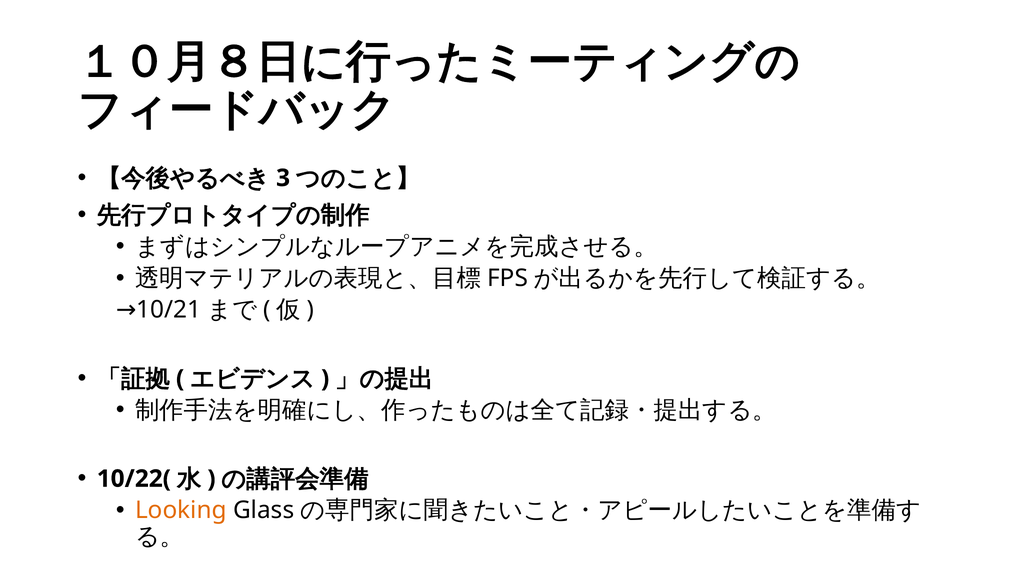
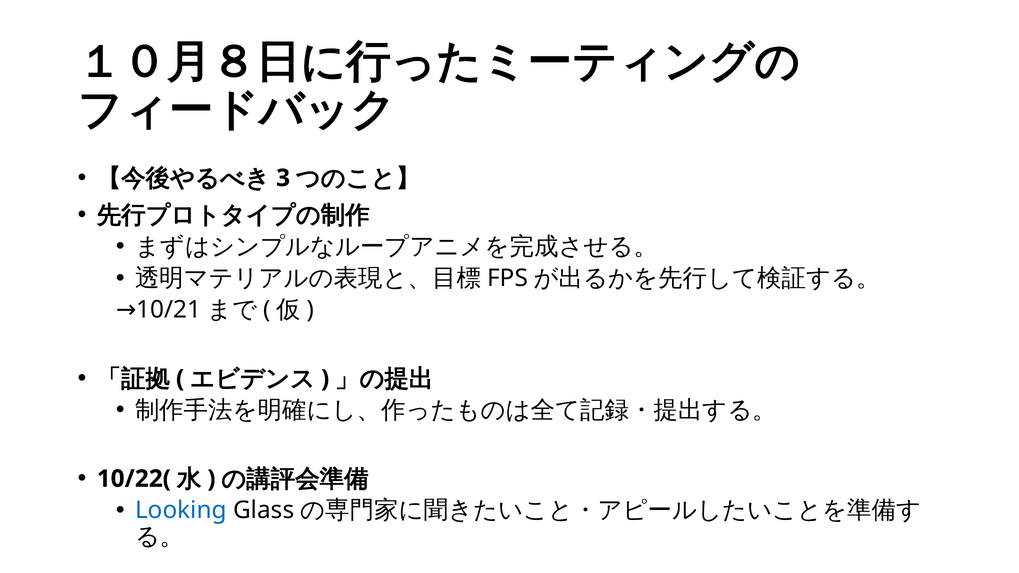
Looking colour: orange -> blue (181, 511)
